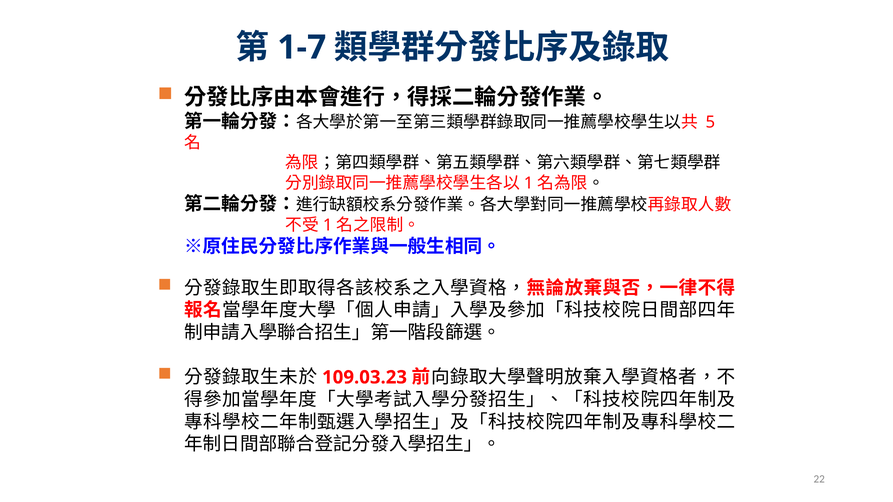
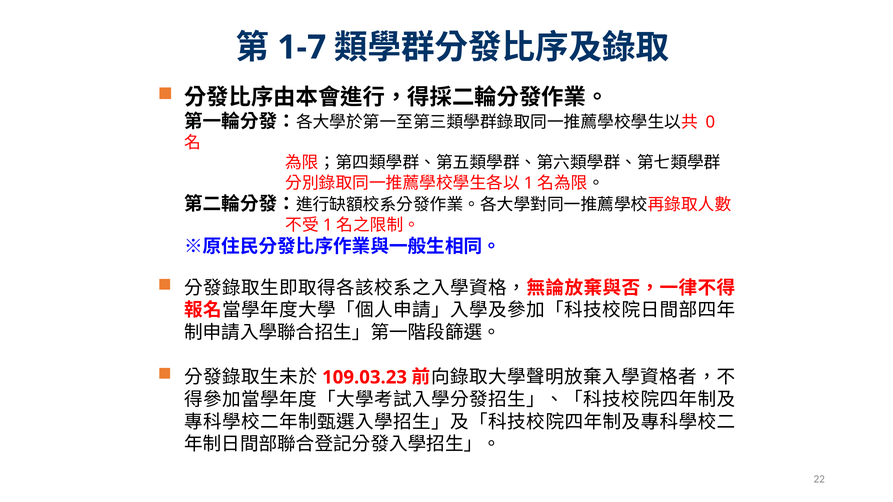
5: 5 -> 0 (710, 122)
